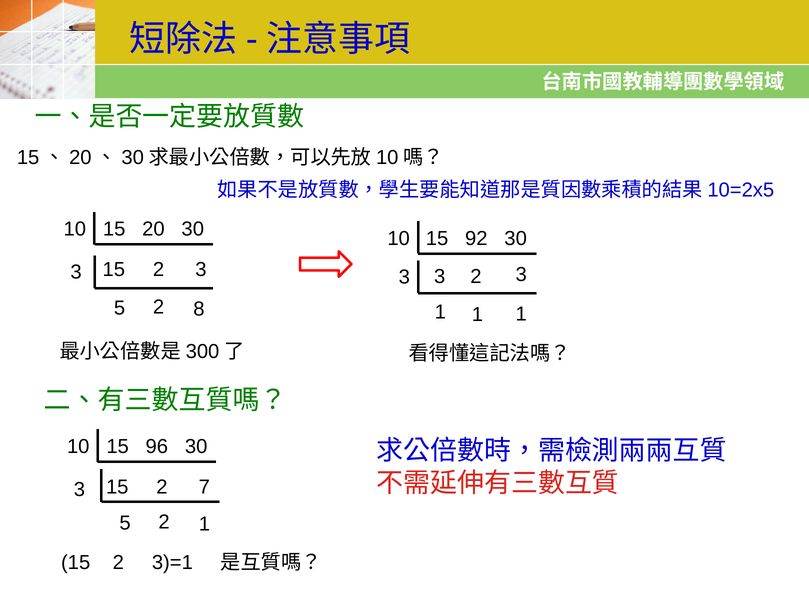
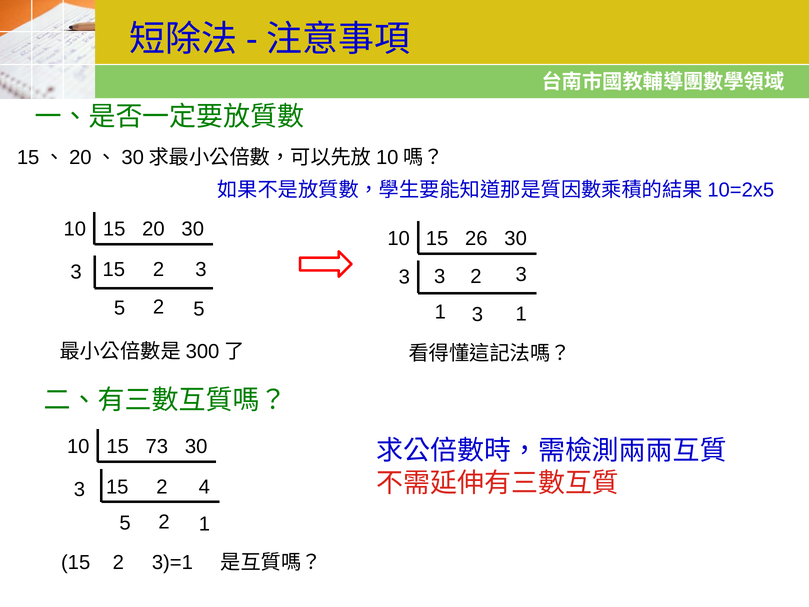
92: 92 -> 26 (476, 238)
2 8: 8 -> 5 (199, 309)
1: 1 -> 3 (477, 315)
96: 96 -> 73 (157, 447)
7: 7 -> 4 (204, 487)
